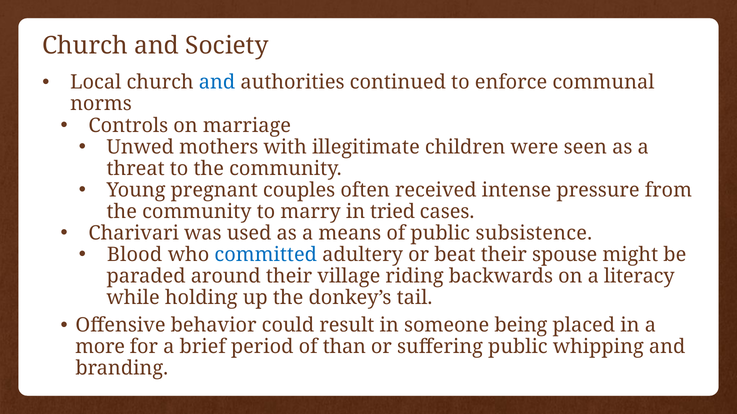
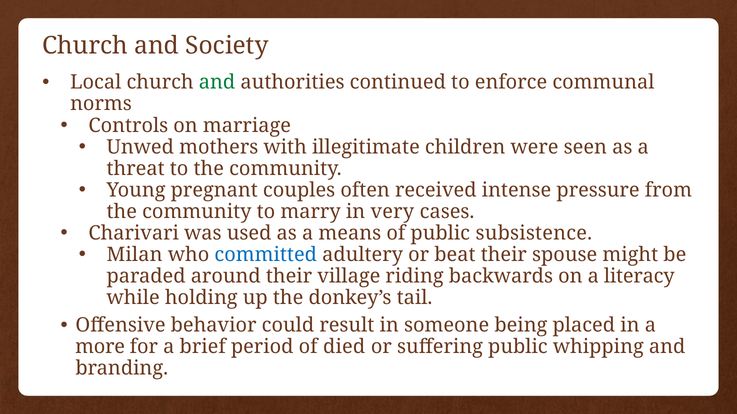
and colour: blue -> green (217, 83)
tried: tried -> very (392, 212)
Blood: Blood -> Milan (135, 255)
than: than -> died (344, 347)
